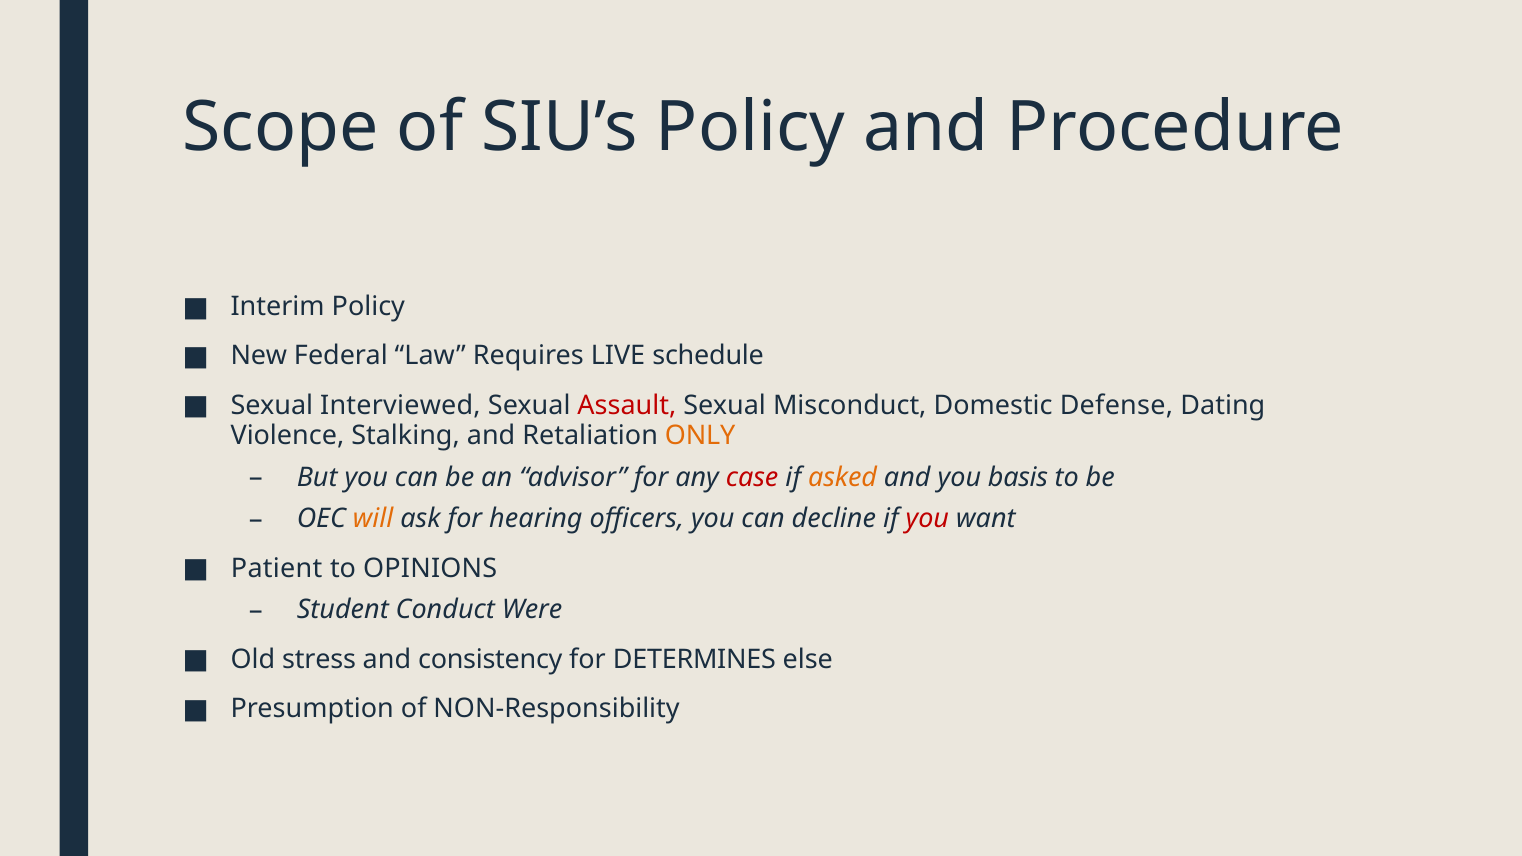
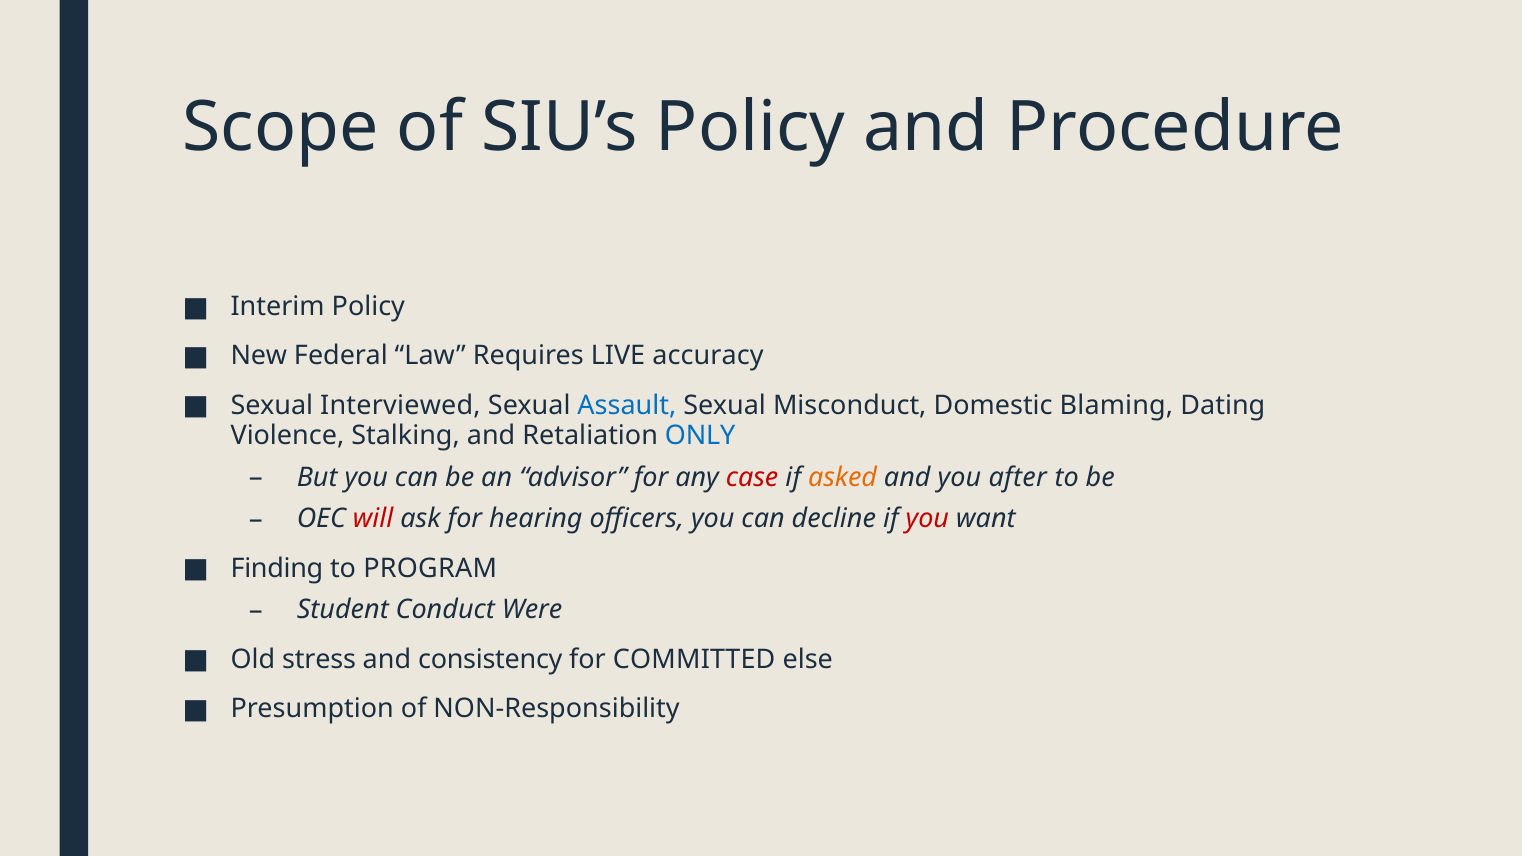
schedule: schedule -> accuracy (708, 356)
Assault colour: red -> blue (627, 405)
Defense: Defense -> Blaming (1116, 405)
ONLY colour: orange -> blue (700, 436)
basis: basis -> after (1018, 477)
will colour: orange -> red (373, 519)
Patient: Patient -> Finding (277, 568)
OPINIONS: OPINIONS -> PROGRAM (430, 568)
DETERMINES: DETERMINES -> COMMITTED (694, 659)
